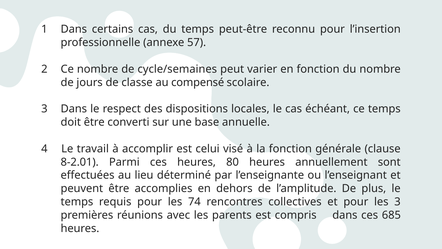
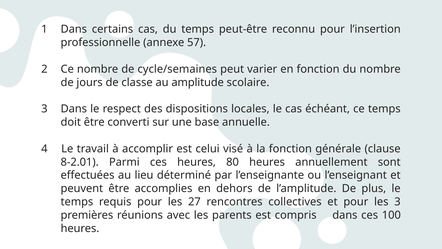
compensé: compensé -> amplitude (198, 82)
74: 74 -> 27 (194, 202)
685: 685 -> 100 (391, 215)
